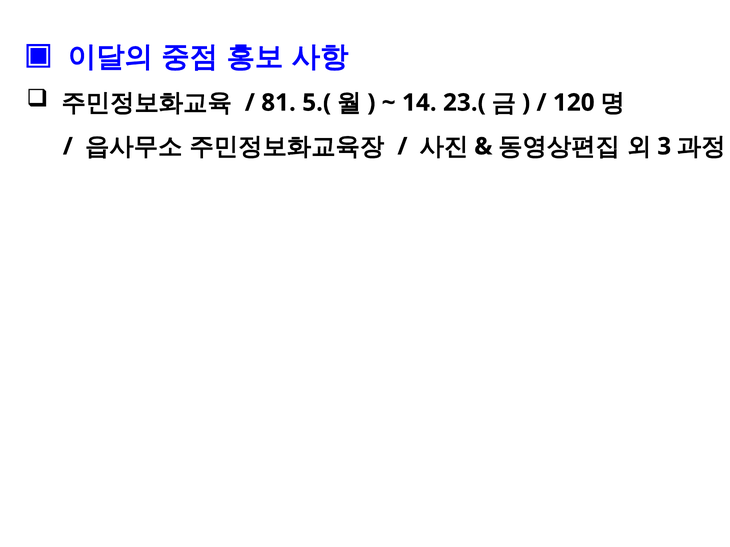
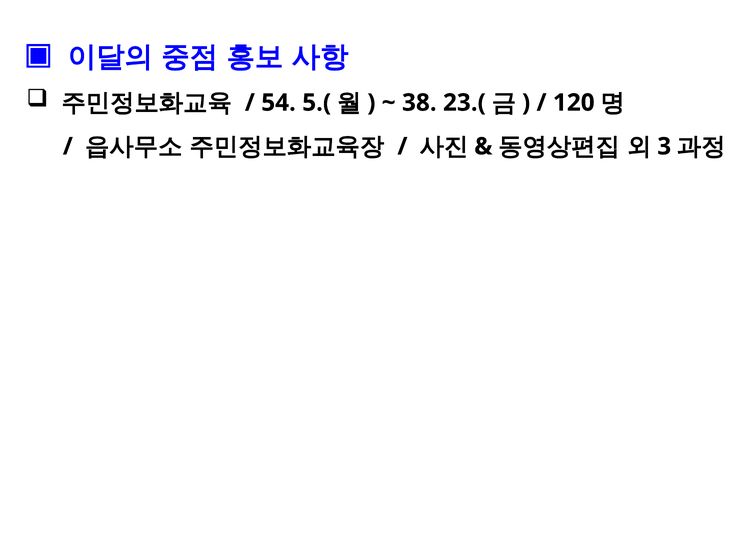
81: 81 -> 54 (279, 103)
14: 14 -> 38 (419, 103)
